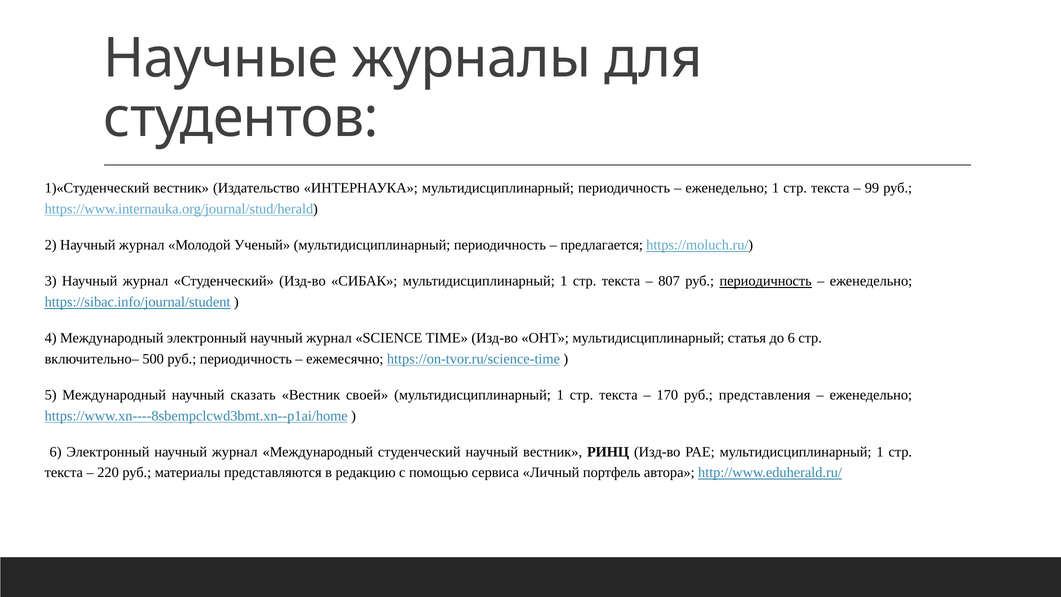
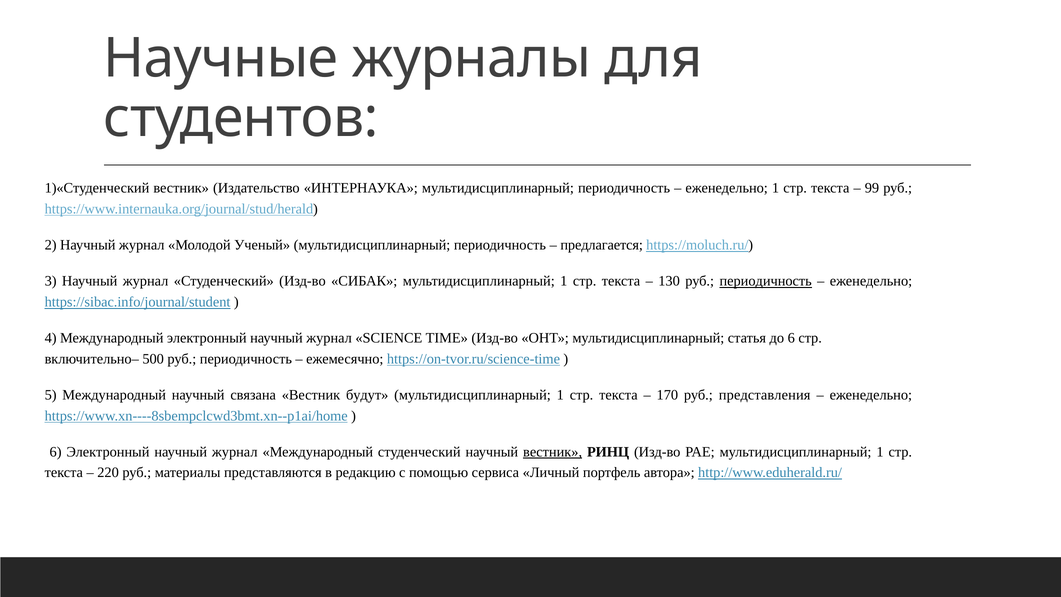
807: 807 -> 130 (669, 281)
сказать: сказать -> связана (253, 395)
своей: своей -> будут (367, 395)
вестник underline: none -> present (553, 452)
